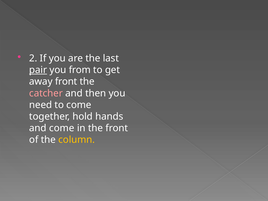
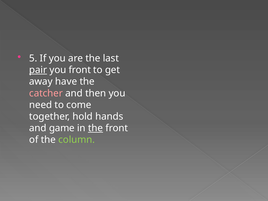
2: 2 -> 5 (33, 58)
you from: from -> front (80, 70)
away front: front -> have (66, 82)
and come: come -> game (62, 128)
the underline: none -> present (96, 128)
column colour: yellow -> light green (77, 140)
